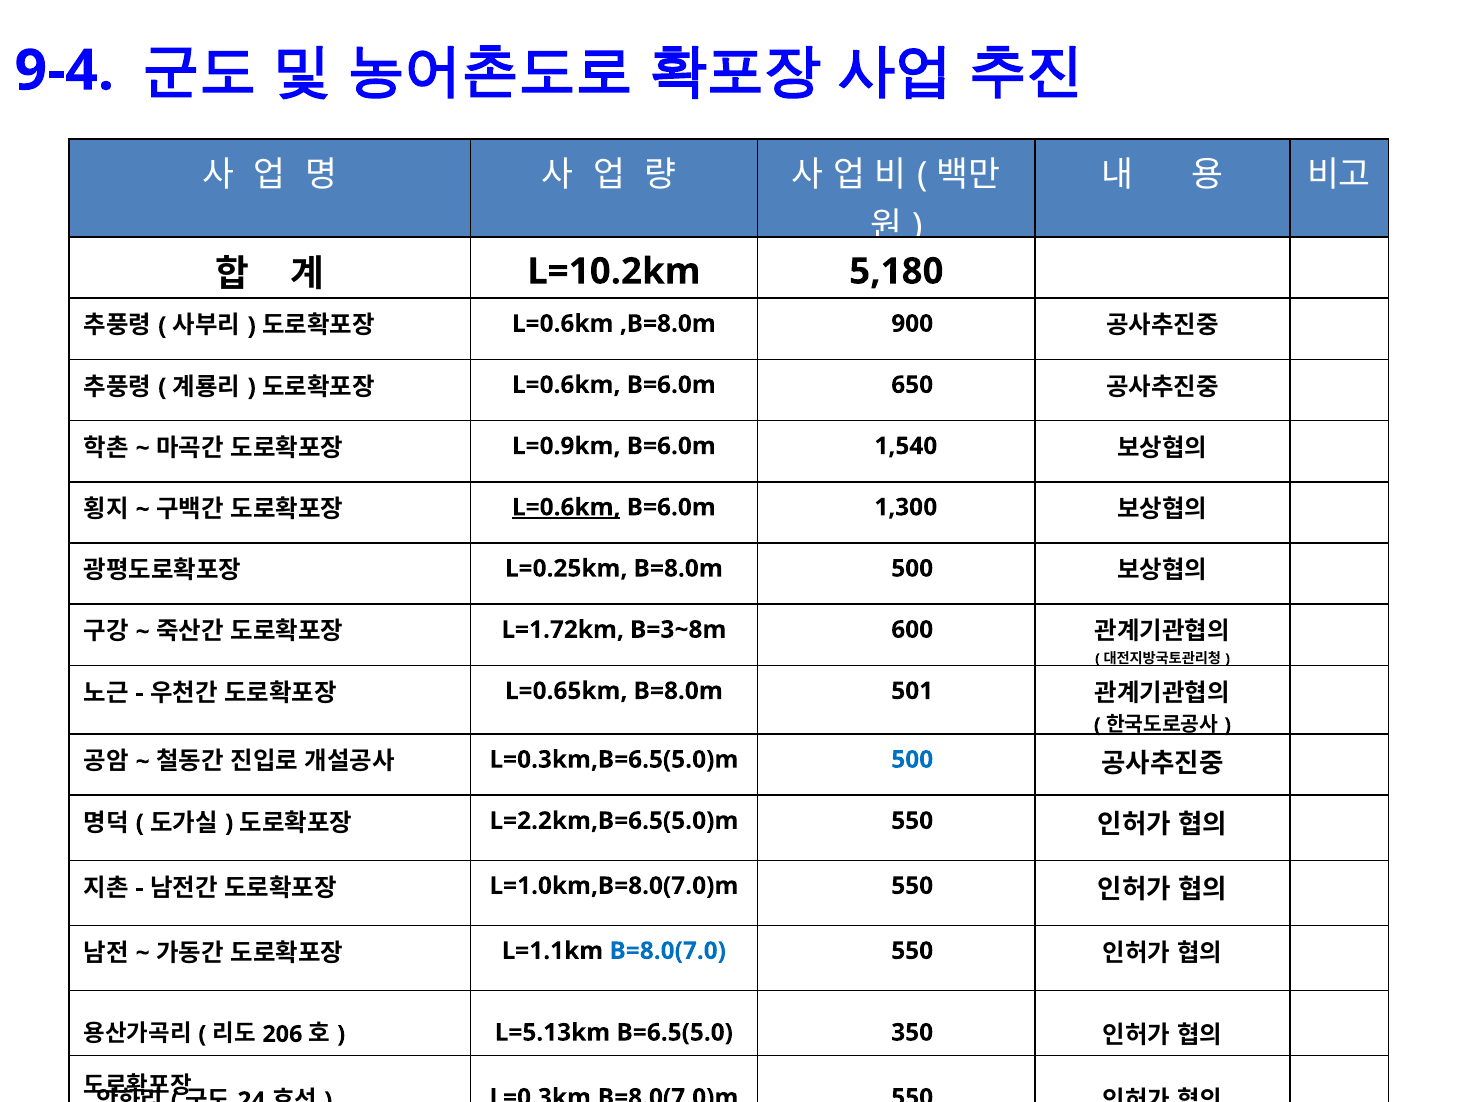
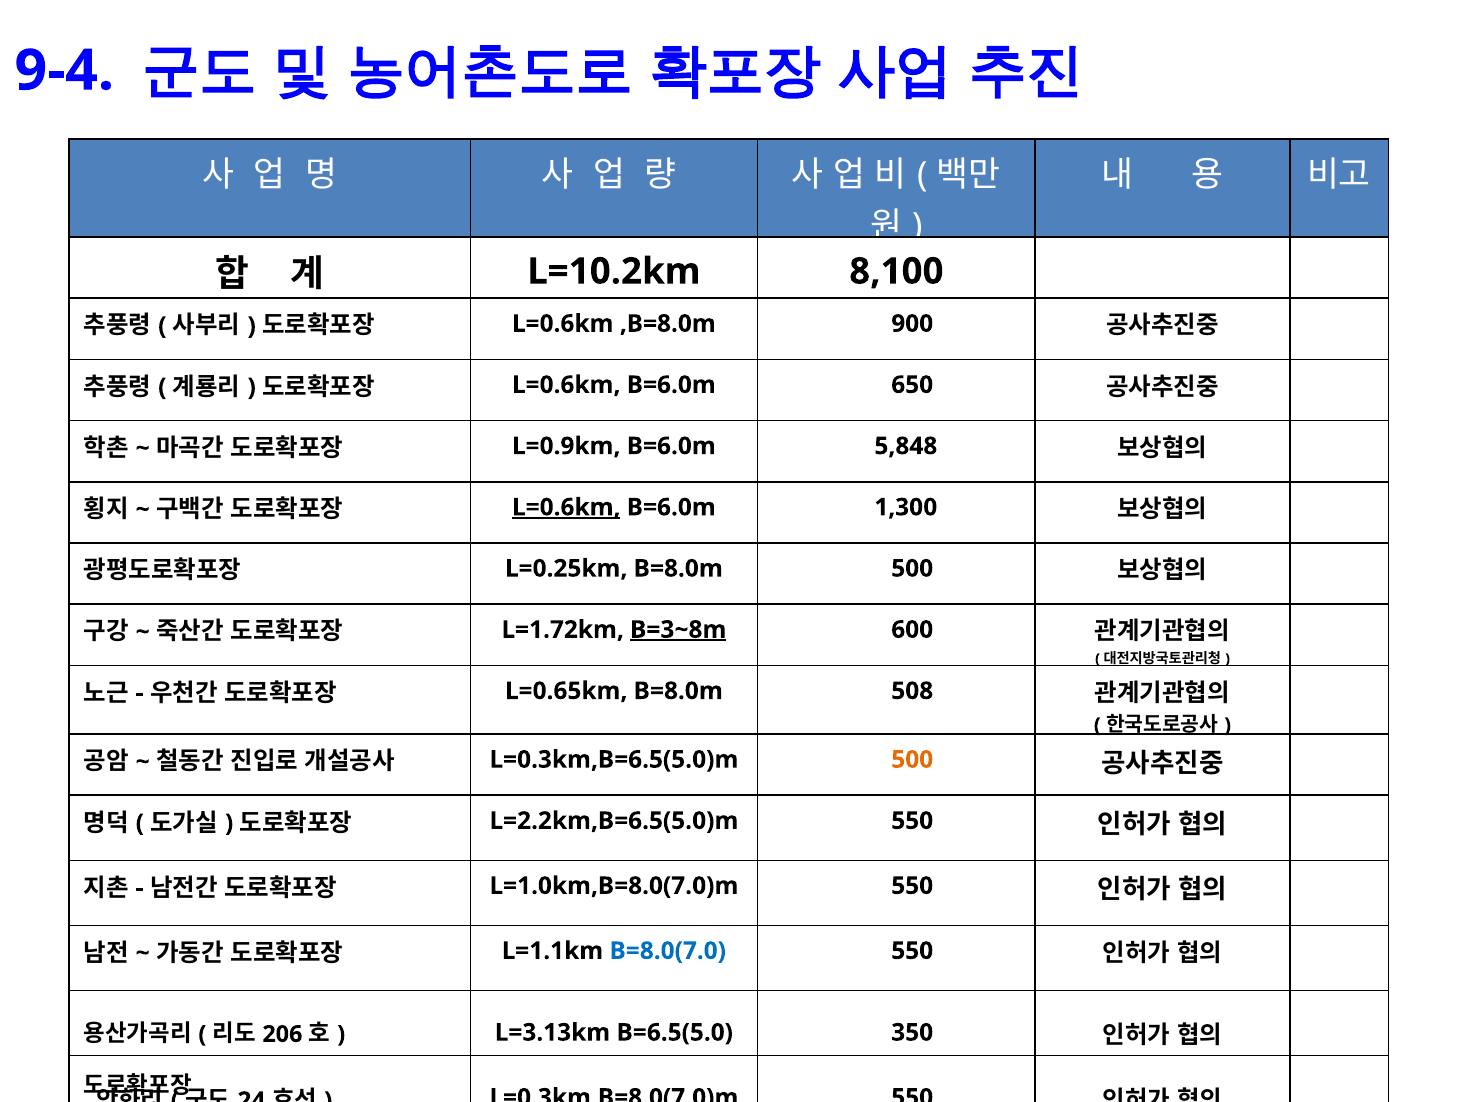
5,180: 5,180 -> 8,100 (896, 271)
1,540: 1,540 -> 5,848 (906, 446)
B=3~8m underline: none -> present (678, 630)
501: 501 -> 508 (912, 691)
500 colour: blue -> orange (912, 759)
L=5.13km: L=5.13km -> L=3.13km (552, 1032)
